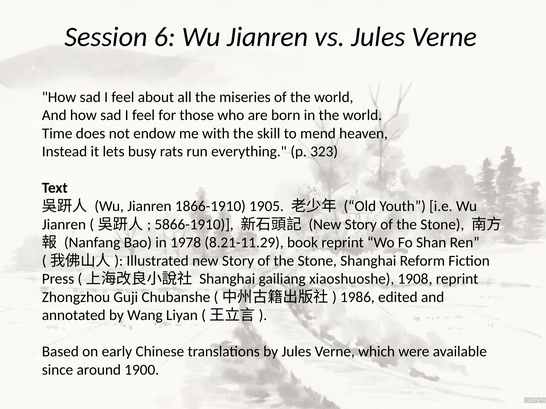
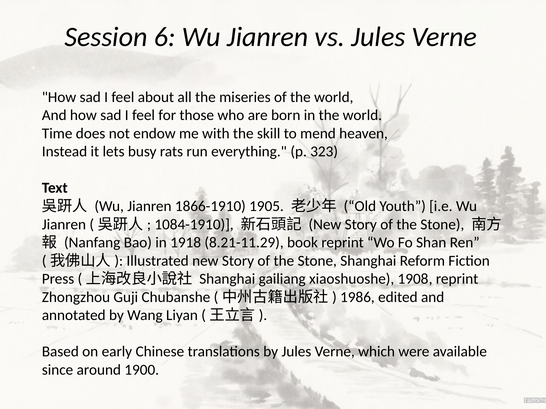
5866-1910: 5866-1910 -> 1084-1910 (194, 225)
1978: 1978 -> 1918 (186, 243)
